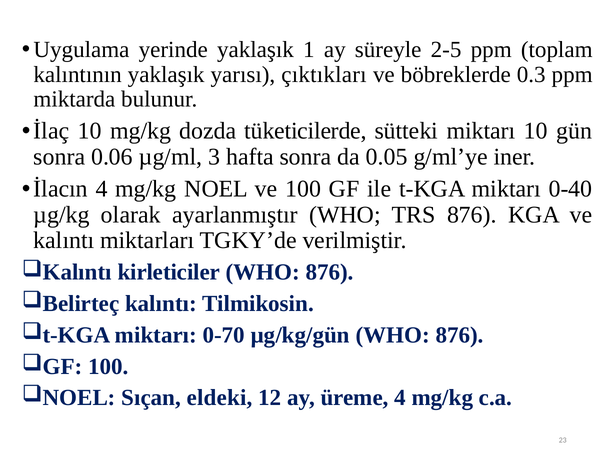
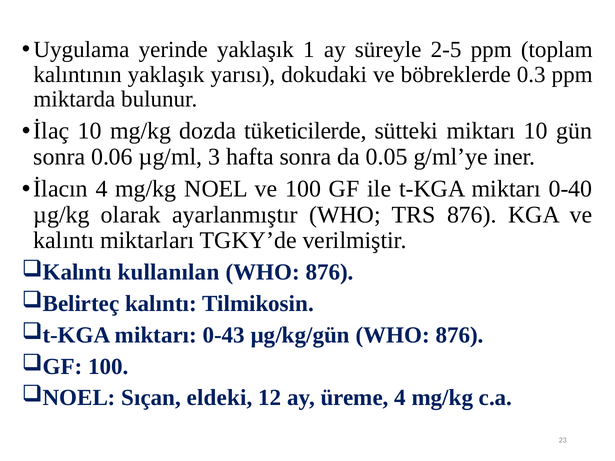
çıktıkları: çıktıkları -> dokudaki (324, 74)
kirleticiler: kirleticiler -> kullanılan (169, 273)
0-70: 0-70 -> 0-43 (224, 335)
